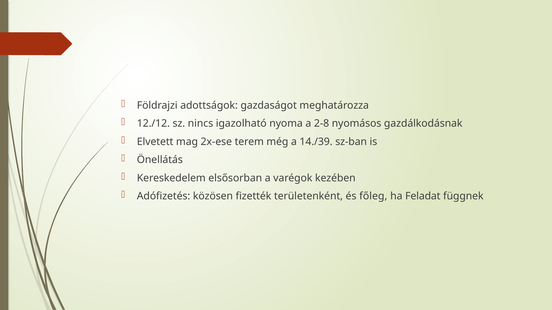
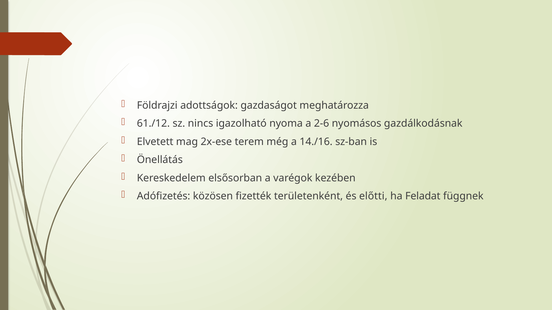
12./12: 12./12 -> 61./12 (153, 124)
2-8: 2-8 -> 2-6 (322, 124)
14./39: 14./39 -> 14./16 (316, 142)
főleg: főleg -> előtti (373, 196)
